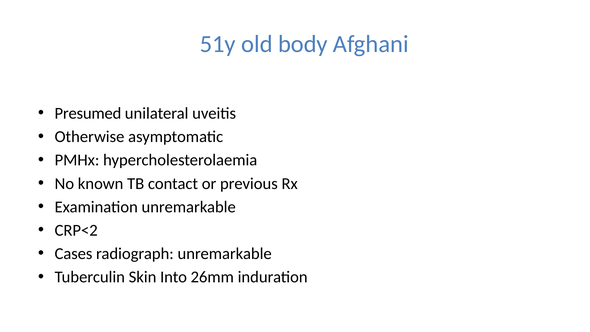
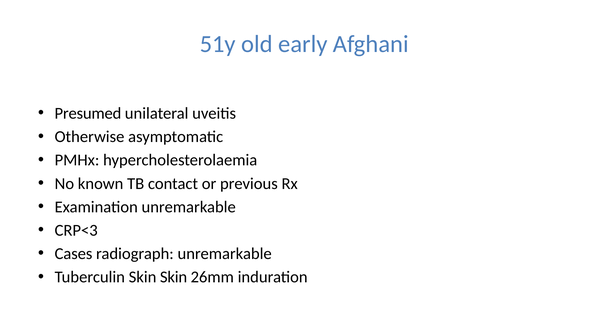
body: body -> early (303, 44)
CRP<2: CRP<2 -> CRP<3 (76, 230)
Skin Into: Into -> Skin (174, 277)
